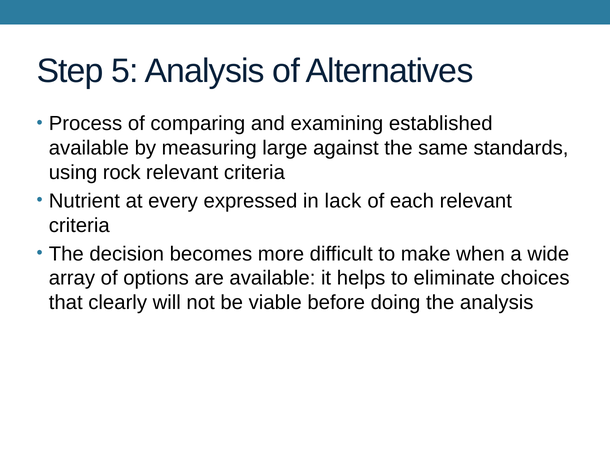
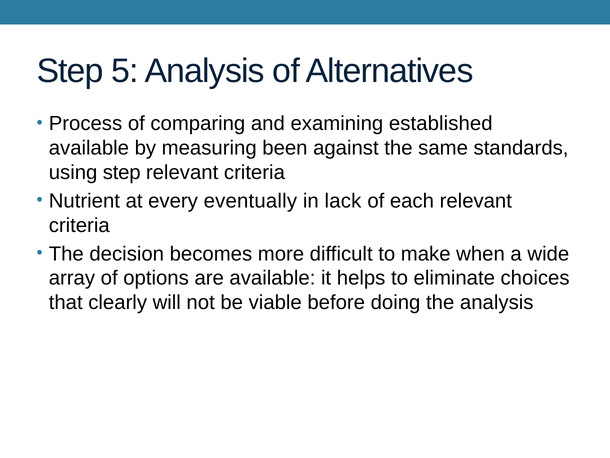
large: large -> been (285, 148)
using rock: rock -> step (122, 172)
expressed: expressed -> eventually (250, 201)
